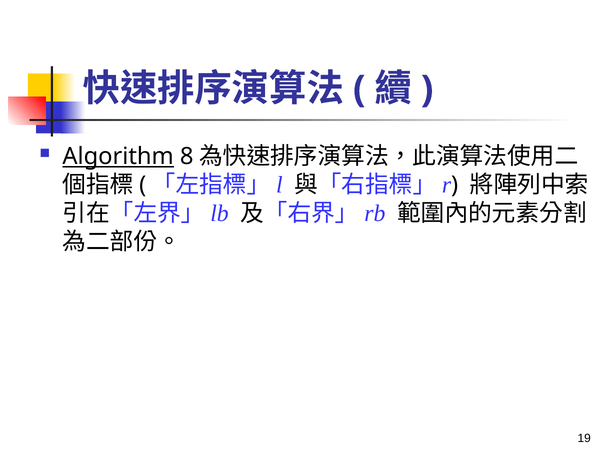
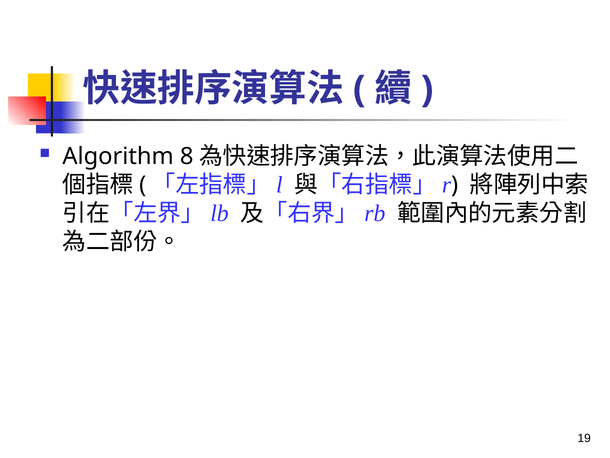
Algorithm underline: present -> none (118, 156)
